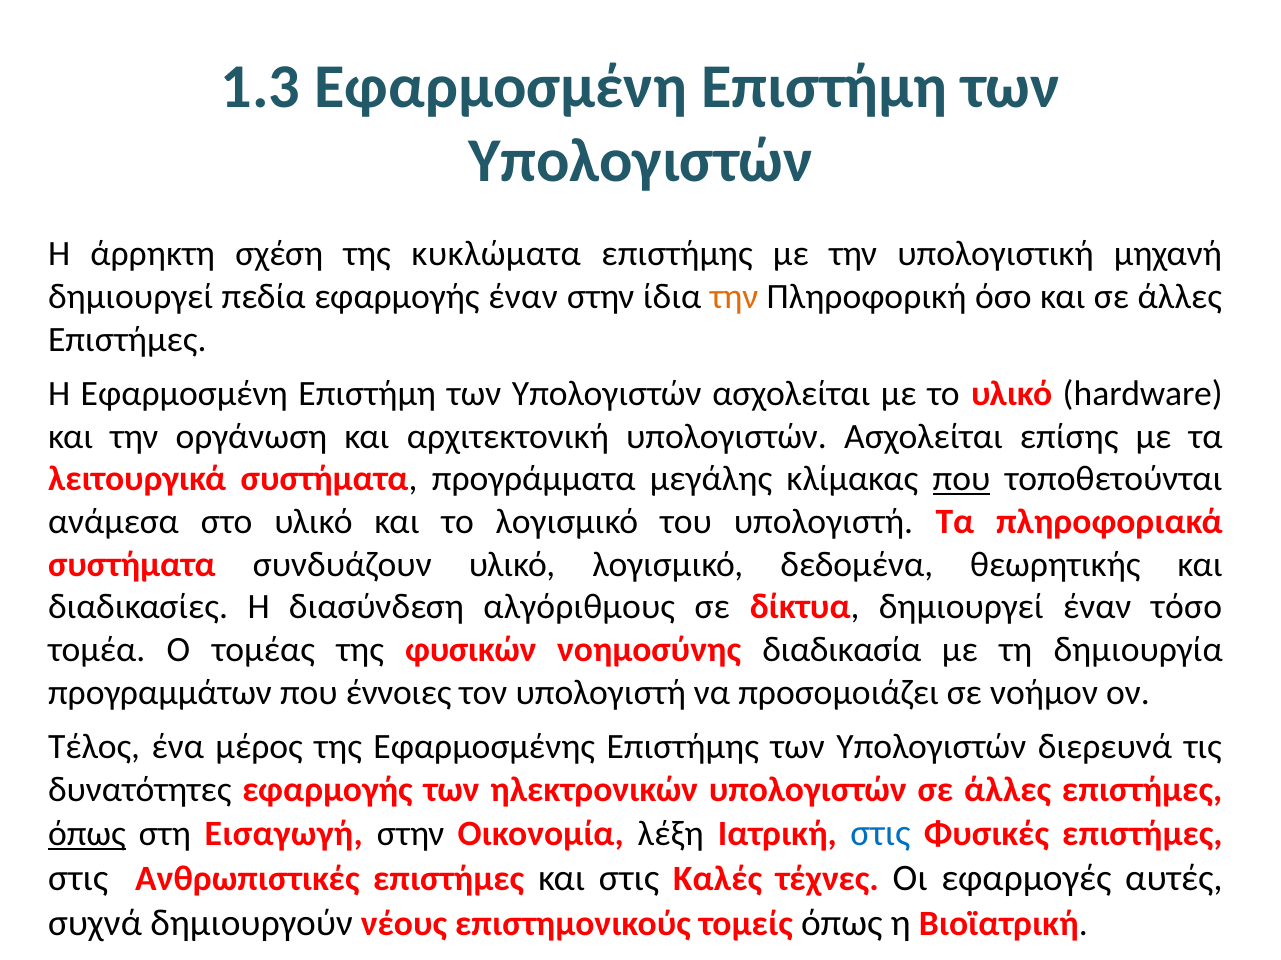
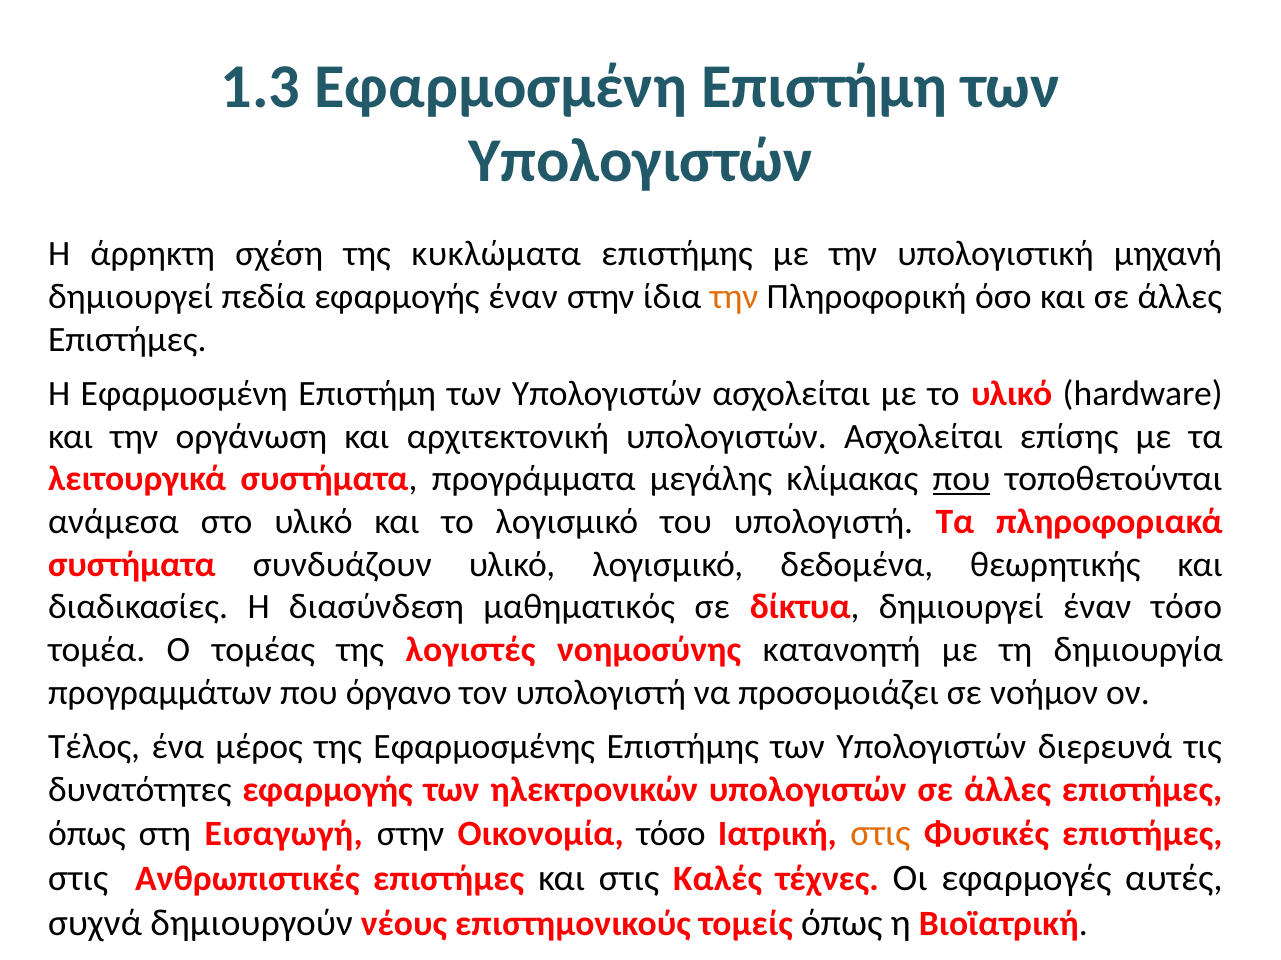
αλγόριθμους: αλγόριθμους -> μαθηματικός (579, 608)
φυσικών: φυσικών -> λογιστές (470, 650)
διαδικασία: διαδικασία -> κατανοητή (842, 650)
έννοιες: έννοιες -> όργανο (399, 693)
όπως underline: present -> none (87, 835)
Οικονομία λέξη: λέξη -> τόσο (671, 835)
στις colour: blue -> orange (880, 834)
